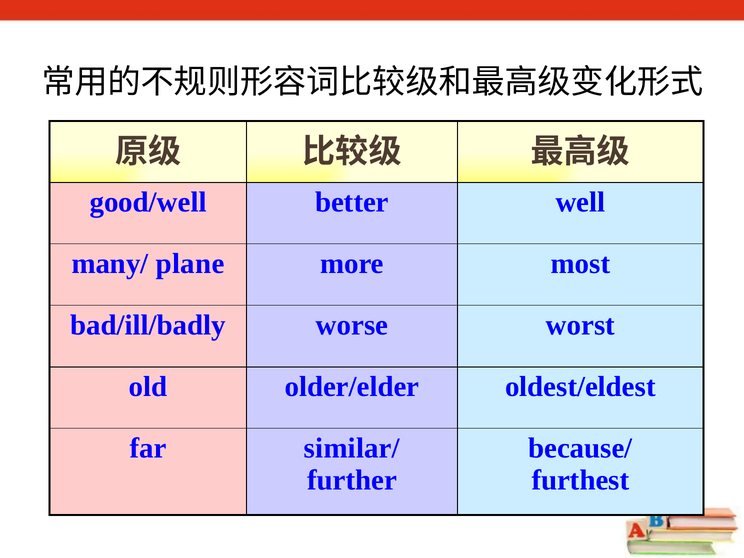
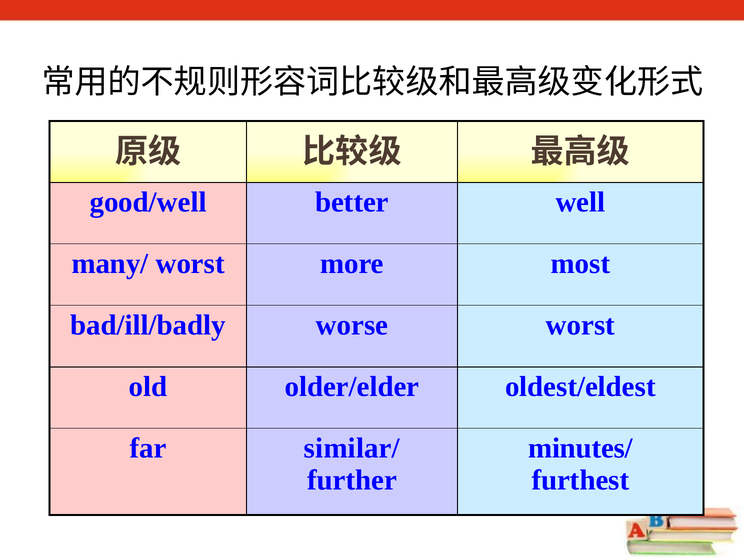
many/ plane: plane -> worst (190, 264)
because/: because/ -> minutes/ (581, 448)
